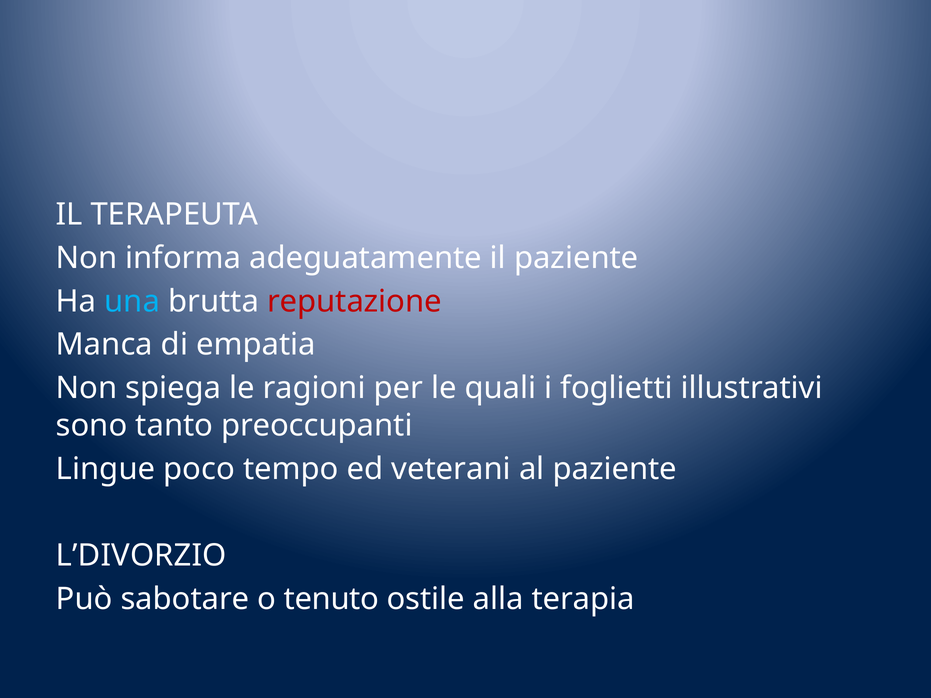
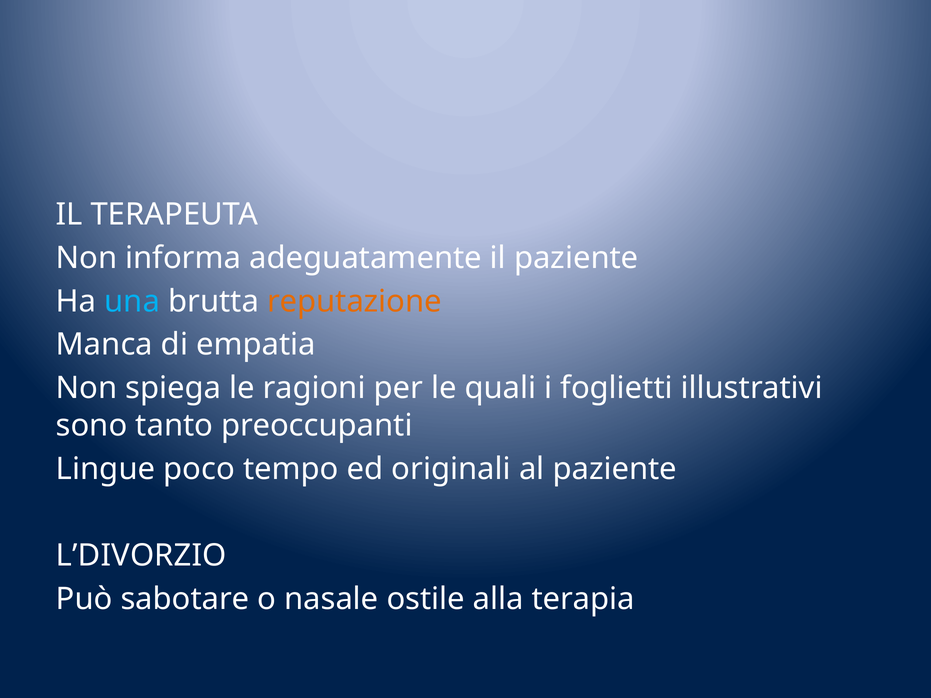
reputazione colour: red -> orange (354, 301)
veterani: veterani -> originali (451, 469)
tenuto: tenuto -> nasale (331, 599)
